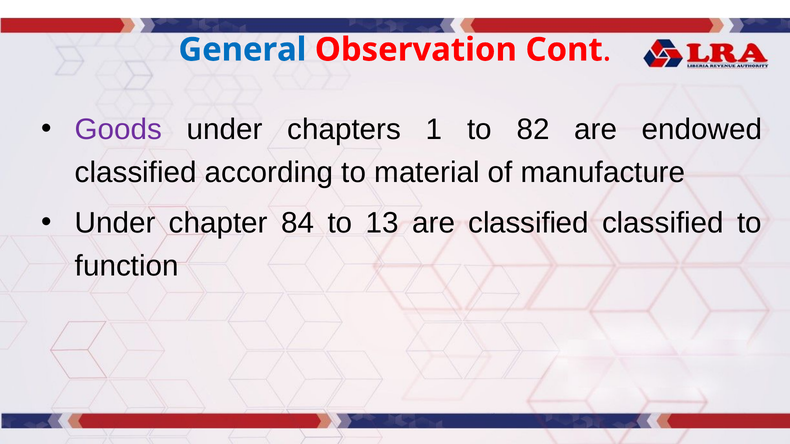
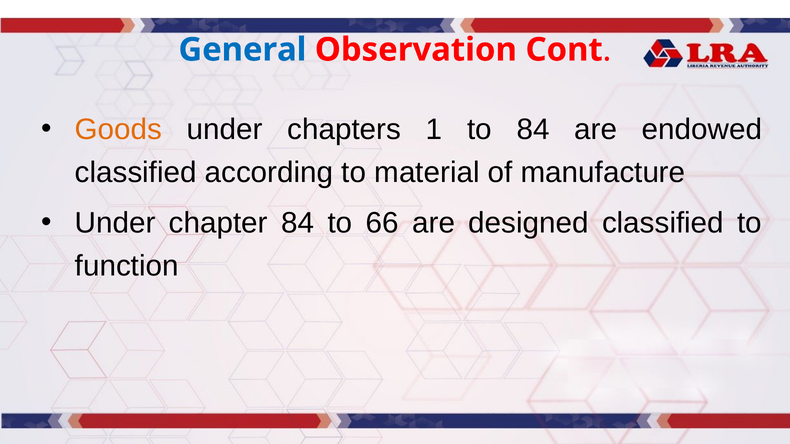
Goods colour: purple -> orange (119, 130)
to 82: 82 -> 84 (533, 130)
13: 13 -> 66 (382, 223)
are classified: classified -> designed (529, 223)
